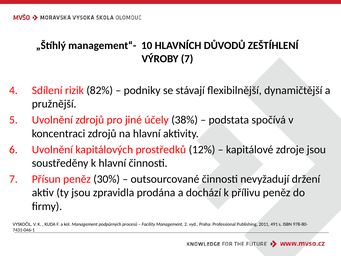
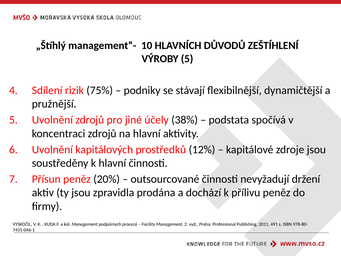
VÝROBY 7: 7 -> 5 (187, 59)
82%: 82% -> 75% (100, 90)
30%: 30% -> 20% (107, 179)
